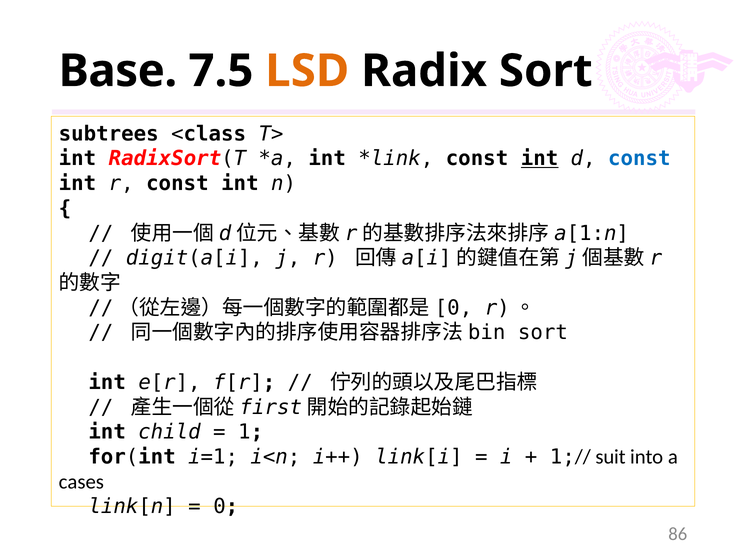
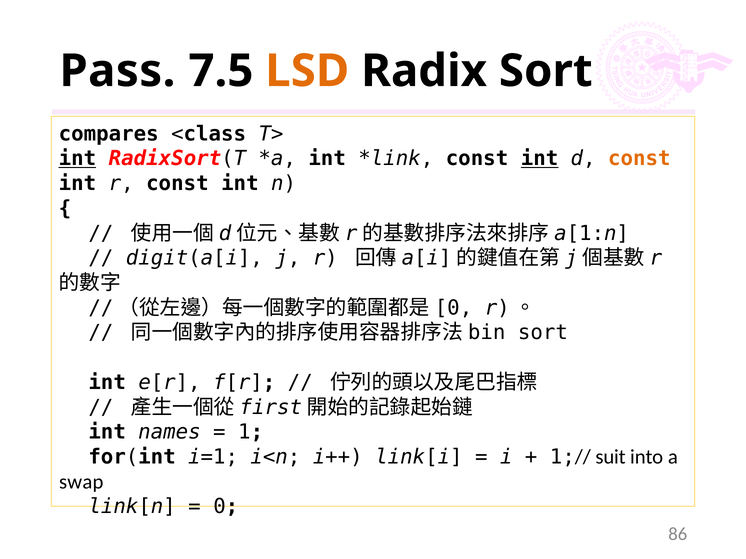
Base: Base -> Pass (117, 71)
subtrees: subtrees -> compares (109, 134)
int underline: none -> present (77, 159)
const colour: blue -> orange (639, 159)
child: child -> names (169, 432)
cases: cases -> swap (81, 482)
